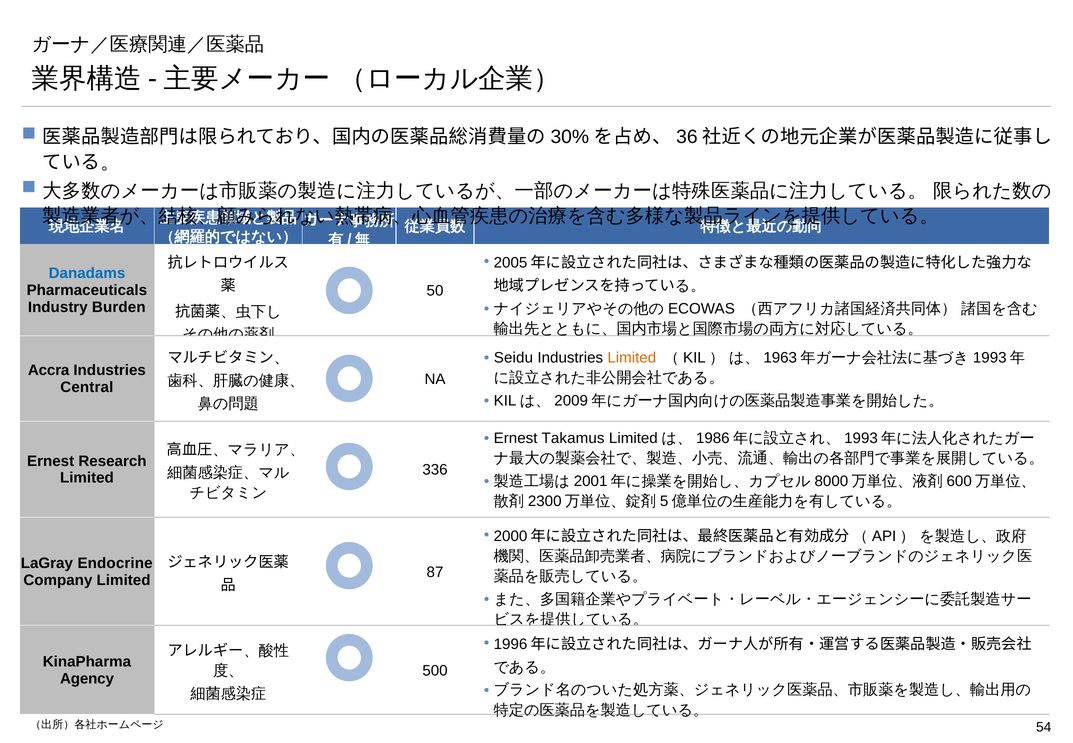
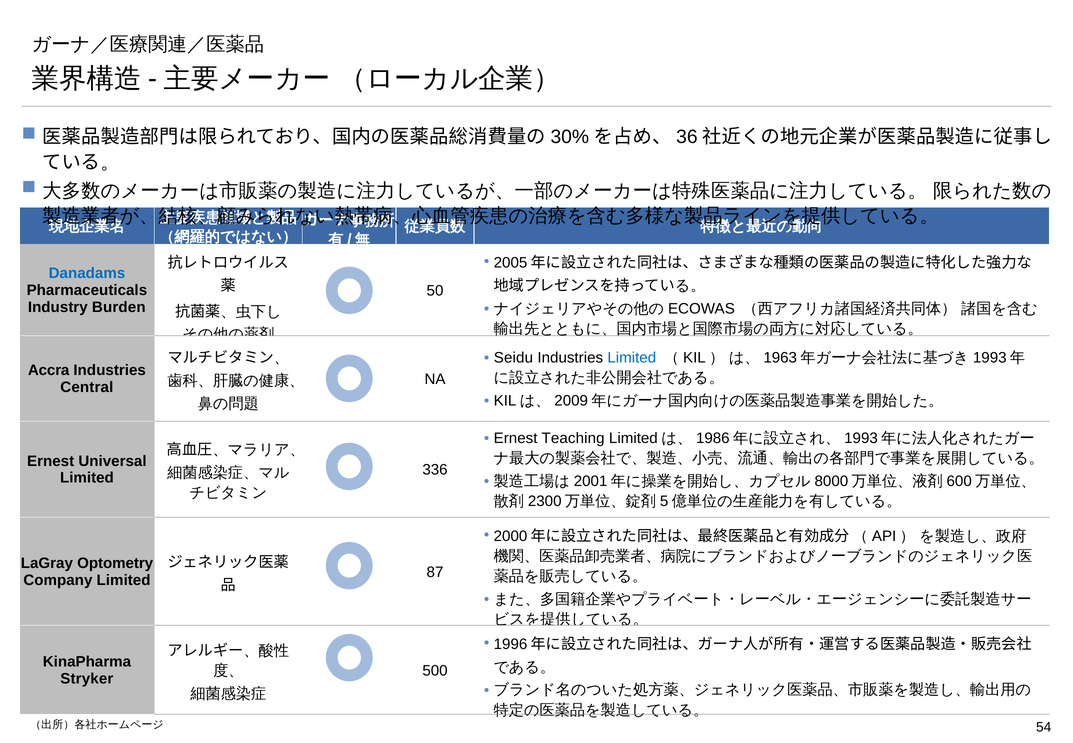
Limited colour: orange -> blue (632, 358)
Takamus: Takamus -> Teaching (573, 438)
Research: Research -> Universal (112, 461)
Endocrine: Endocrine -> Optometry (115, 563)
Agency: Agency -> Stryker (87, 678)
